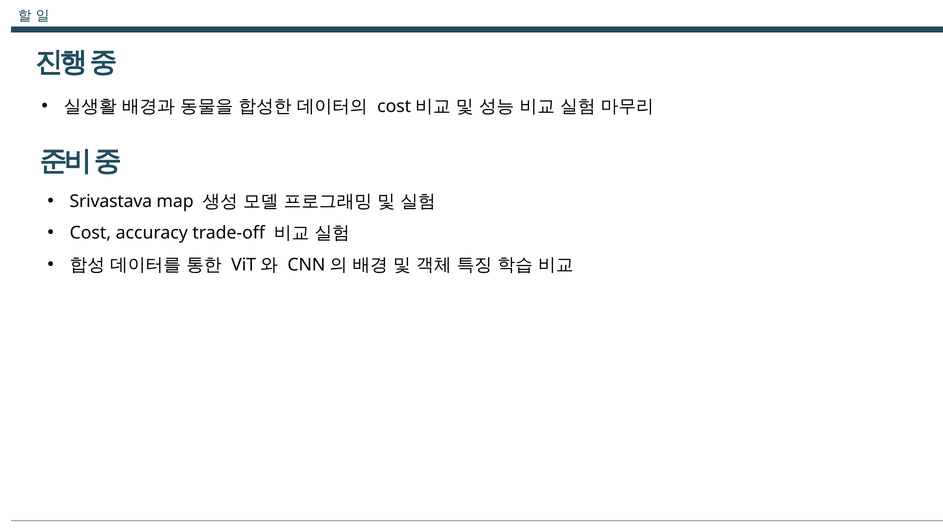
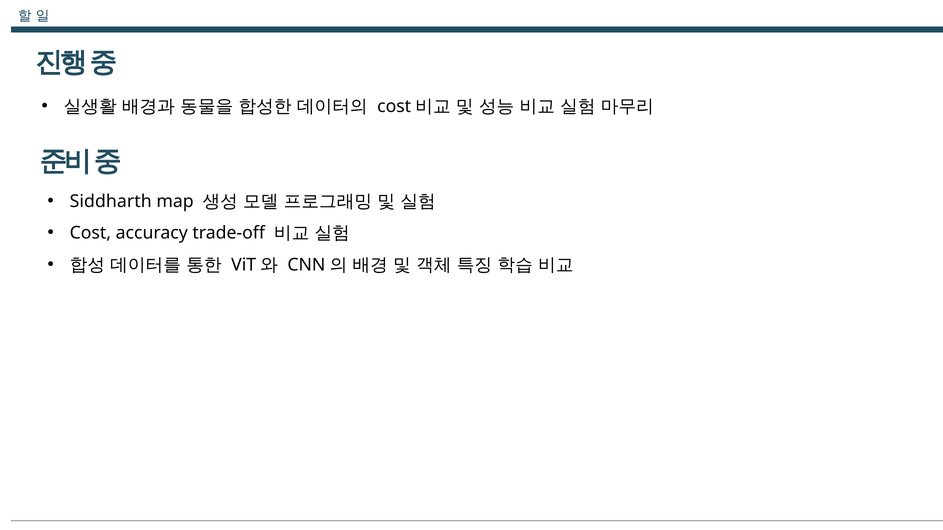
Srivastava: Srivastava -> Siddharth (111, 201)
